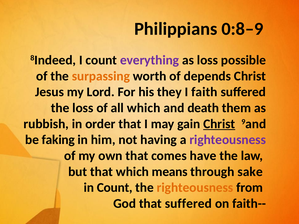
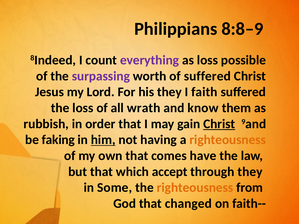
0:8–9: 0:8–9 -> 8:8–9 (242, 29)
surpassing colour: orange -> purple (101, 76)
of depends: depends -> suffered (207, 76)
all which: which -> wrath (144, 108)
death: death -> know (203, 108)
him underline: none -> present (103, 140)
righteousness colour: purple -> orange (228, 140)
means: means -> accept (170, 172)
through sake: sake -> they (250, 172)
in Count: Count -> Some (115, 188)
that suffered: suffered -> changed (188, 204)
